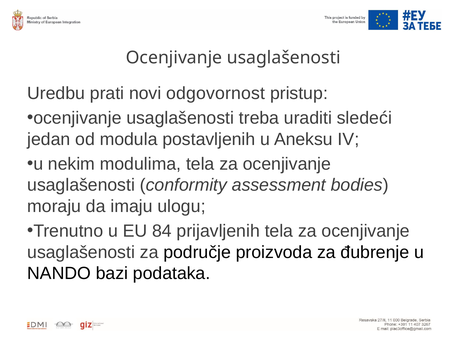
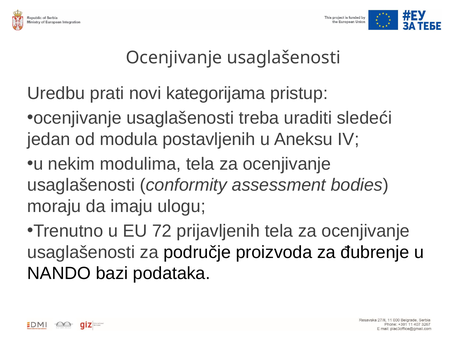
odgovornost: odgovornost -> kategorijama (216, 94)
84: 84 -> 72 (162, 231)
